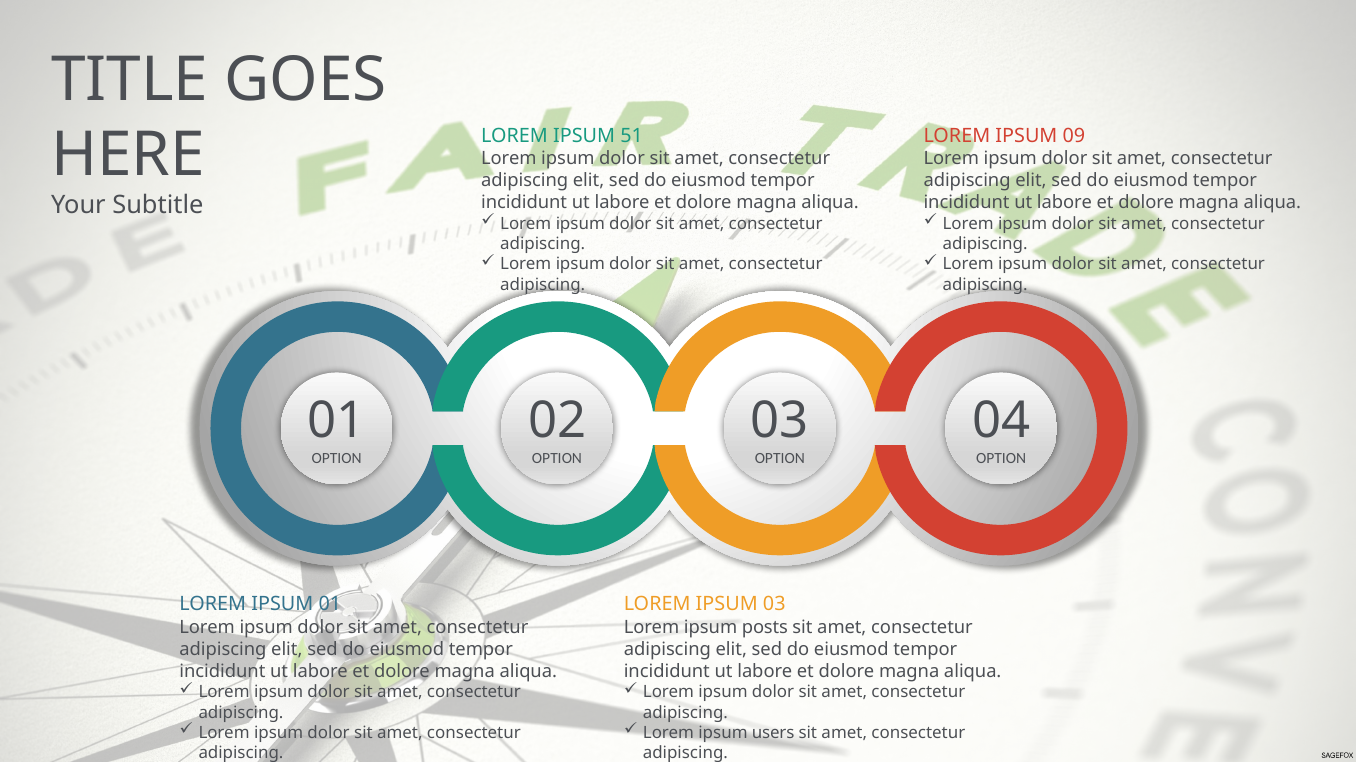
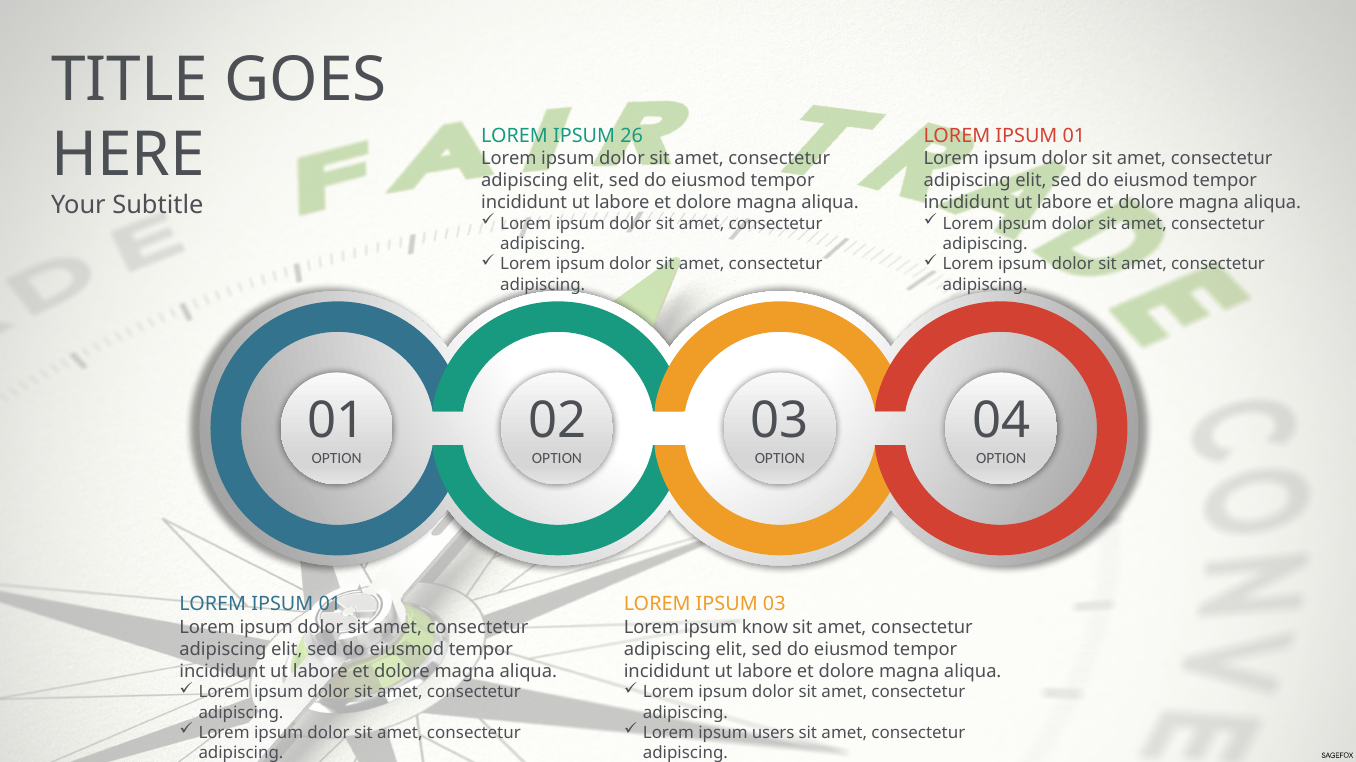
51: 51 -> 26 (632, 136)
09: 09 -> 01 (1074, 136)
posts: posts -> know (765, 628)
